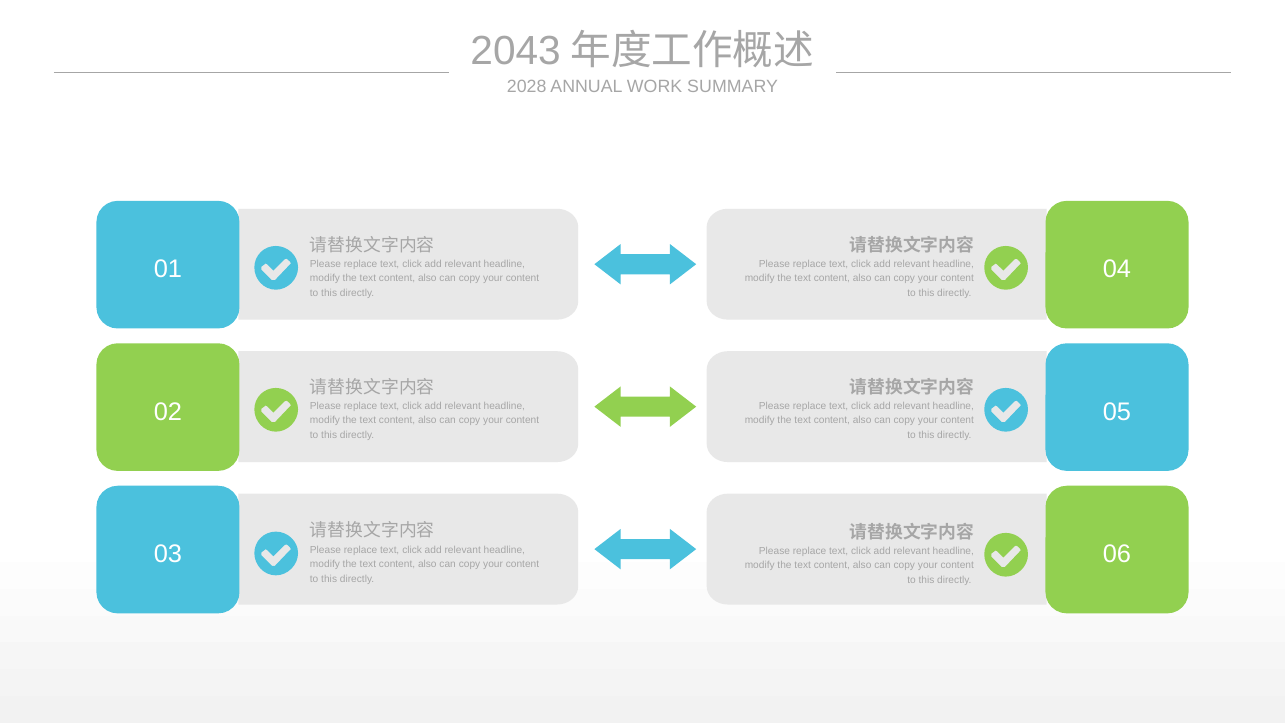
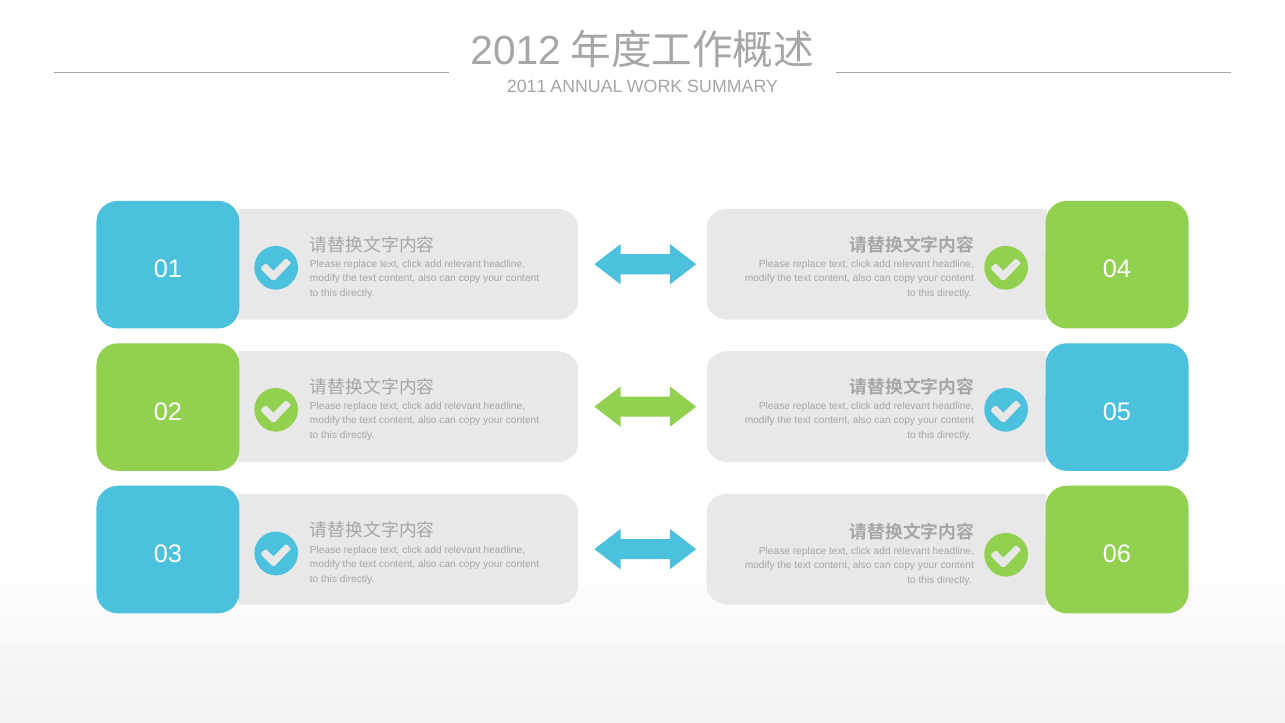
2043: 2043 -> 2012 (516, 51)
2028: 2028 -> 2011 (527, 86)
